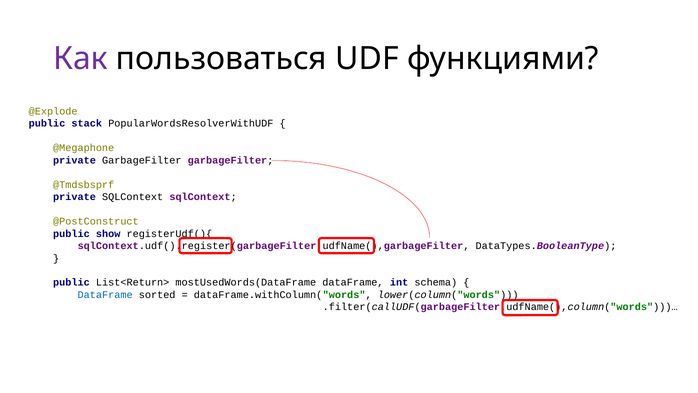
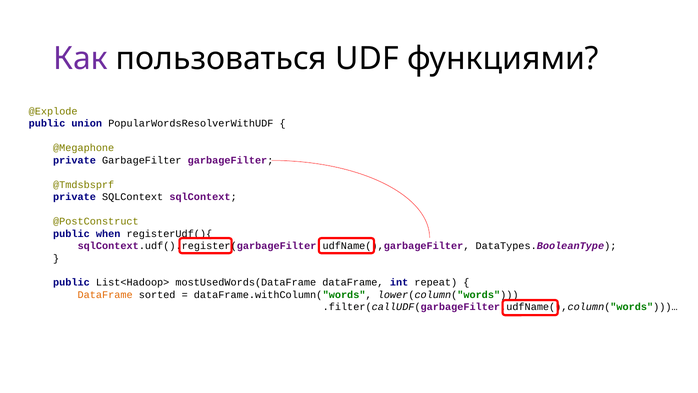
stack: stack -> union (87, 123)
show: show -> when (108, 233)
List<Return>: List<Return> -> List<Hadoop> (133, 282)
schema: schema -> repeat (436, 282)
DataFrame colour: blue -> orange (105, 295)
